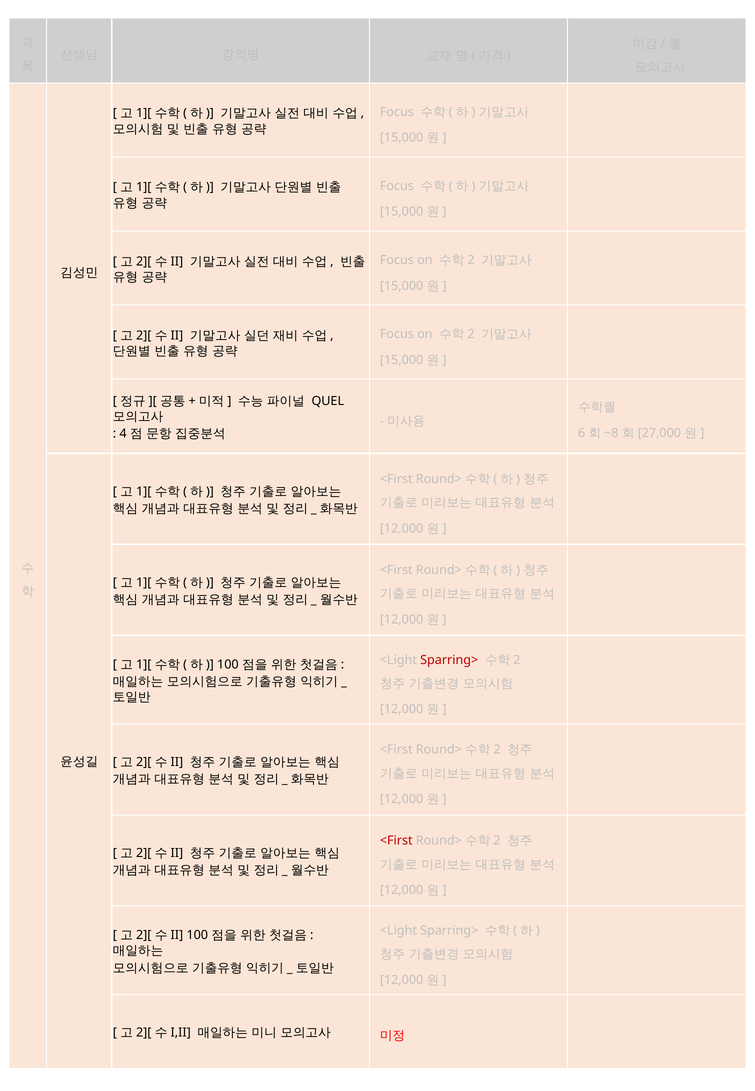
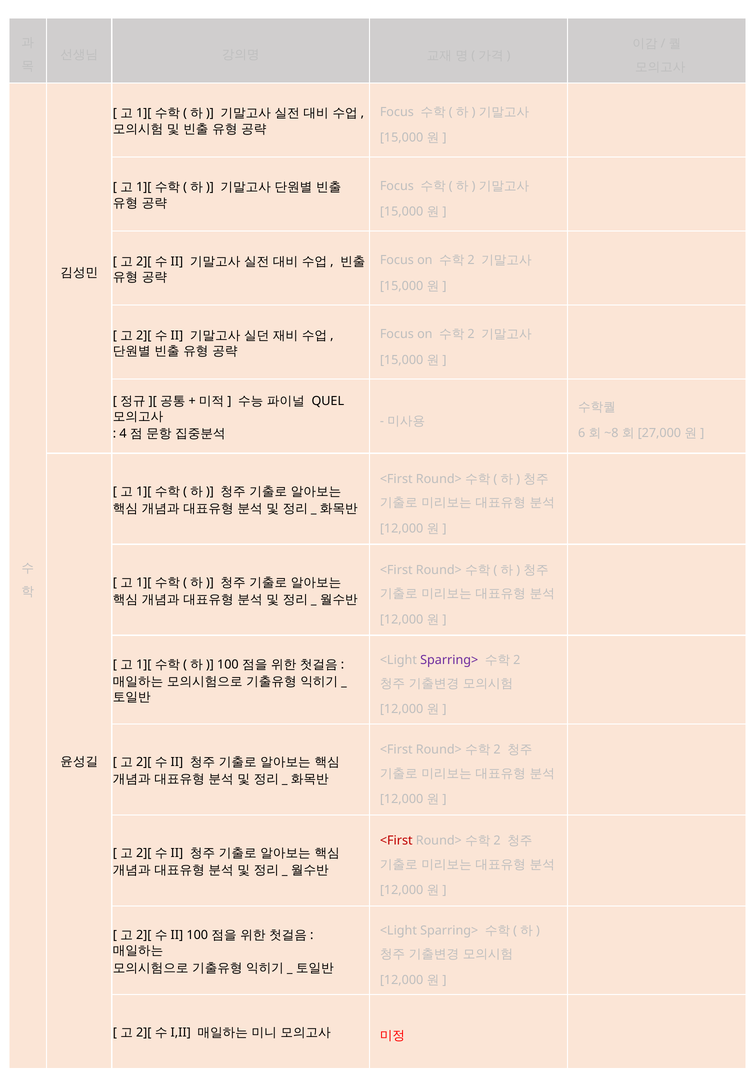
Sparring> colour: red -> purple (449, 660)
